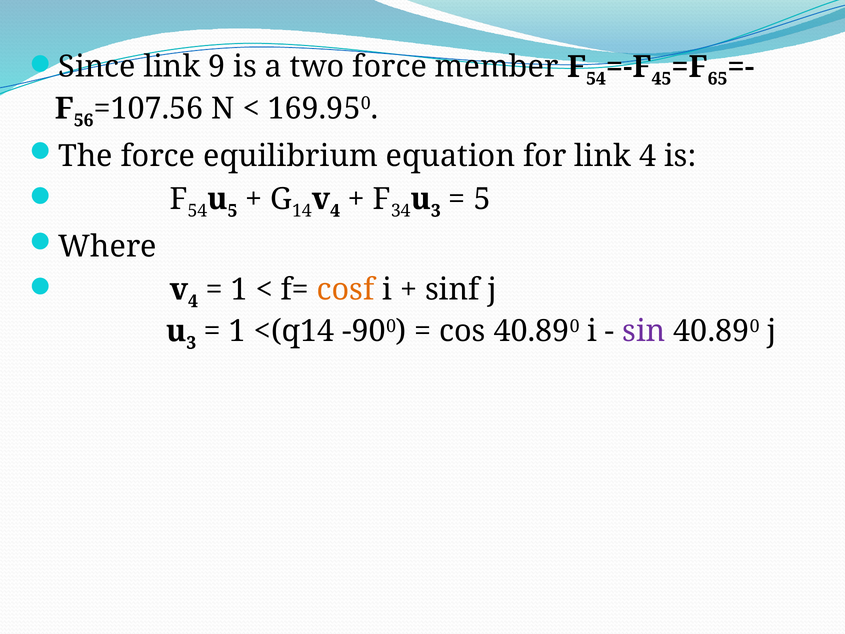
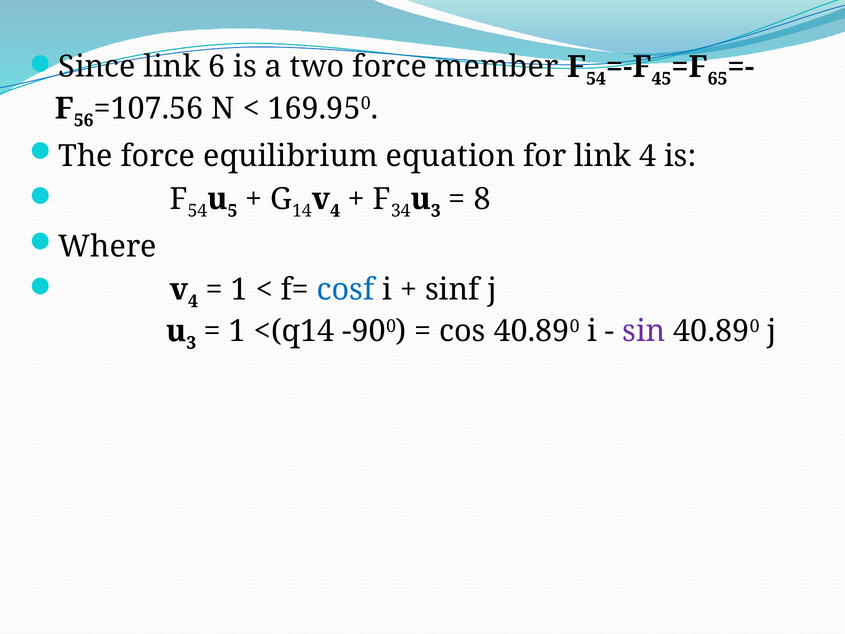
9: 9 -> 6 (217, 67)
5: 5 -> 8 (482, 199)
cosf colour: orange -> blue (346, 289)
